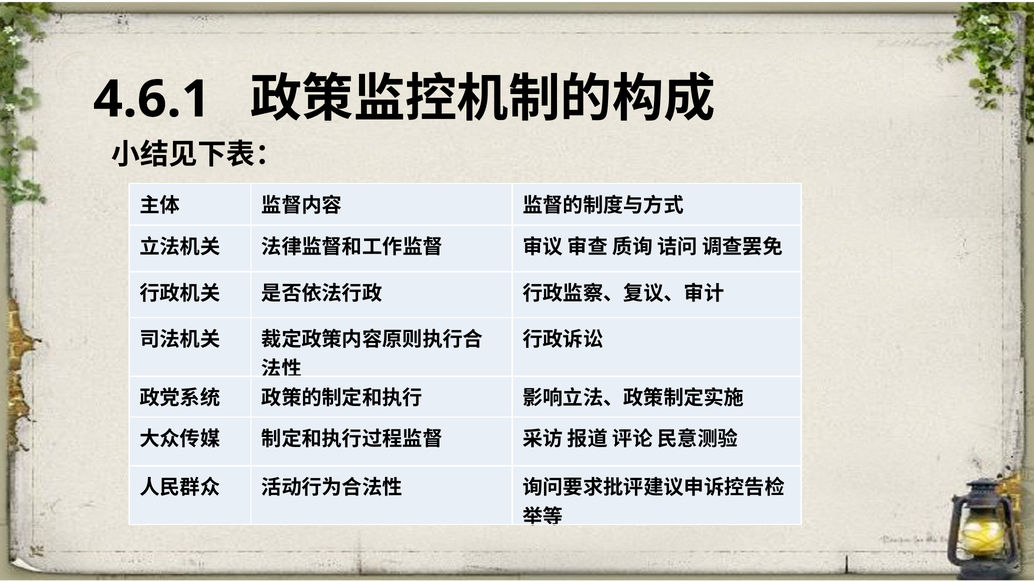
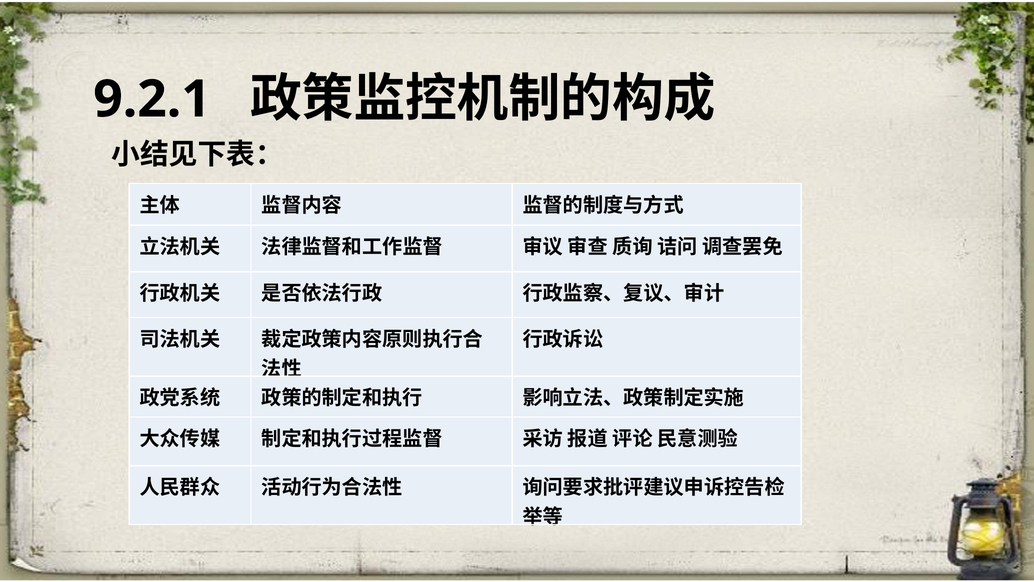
4.6.1: 4.6.1 -> 9.2.1 (152, 99)
